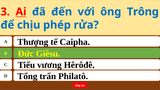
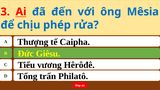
Trông: Trông -> Mêsia (143, 12)
